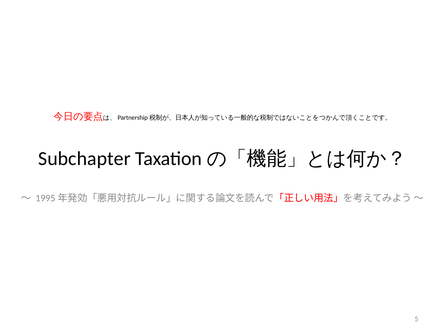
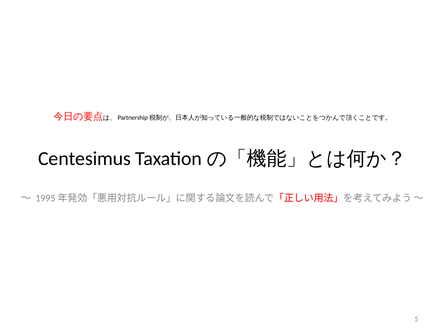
Subchapter: Subchapter -> Centesimus (85, 159)
